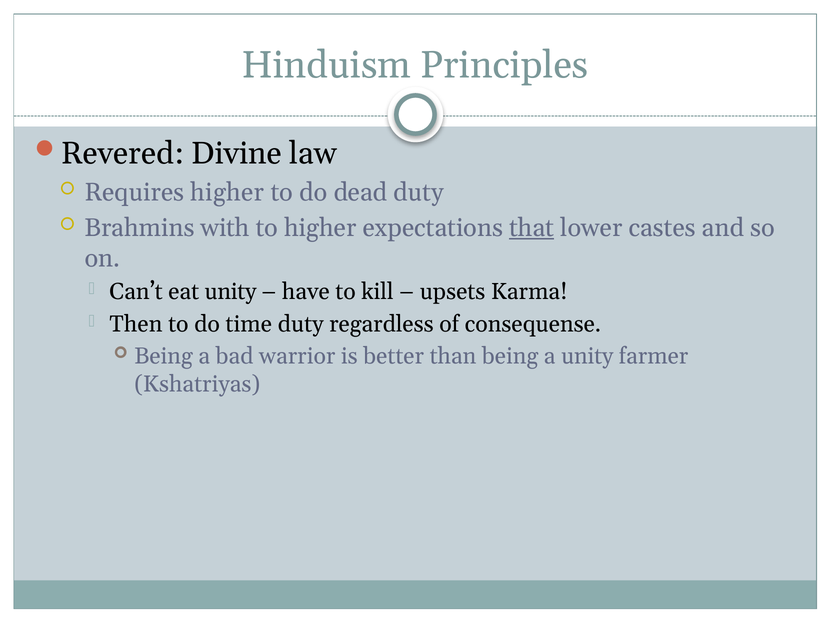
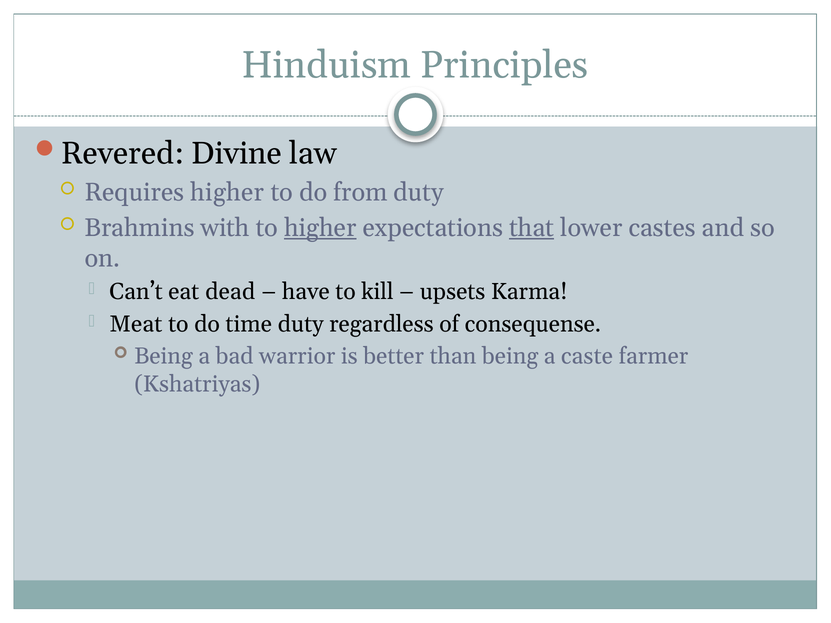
dead: dead -> from (360, 192)
higher underline: none -> present (320, 228)
eat unity: unity -> dead (230, 292)
Then: Then -> Meat (136, 324)
a unity: unity -> caste (587, 356)
